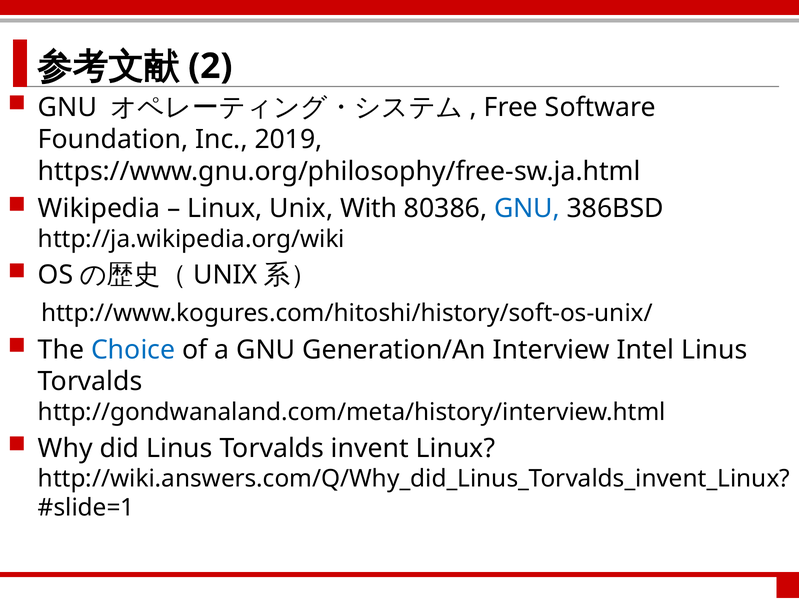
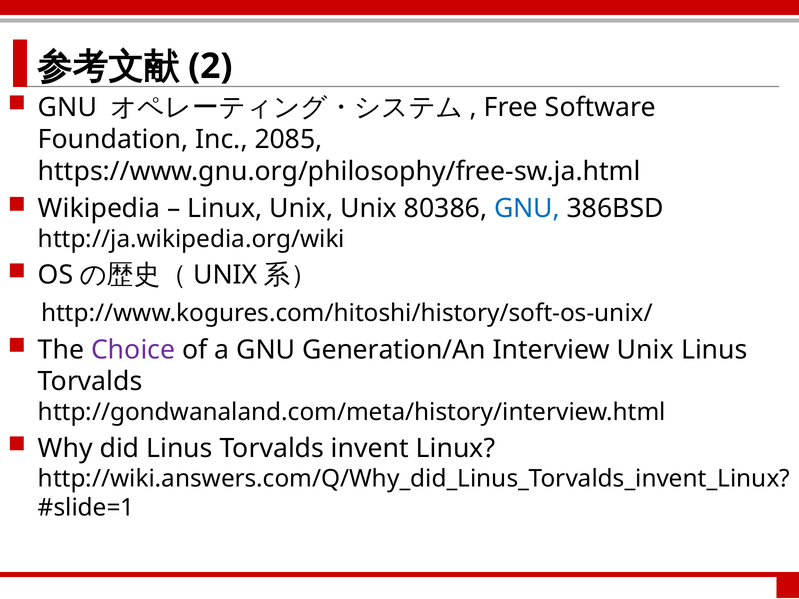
2019: 2019 -> 2085 (289, 140)
Unix With: With -> Unix (369, 209)
Choice colour: blue -> purple (133, 350)
Interview Intel: Intel -> Unix (645, 350)
